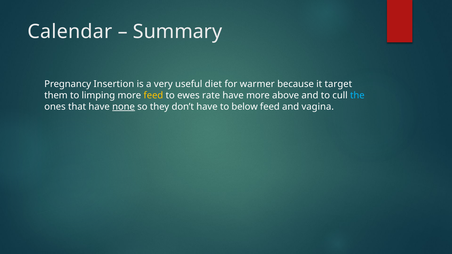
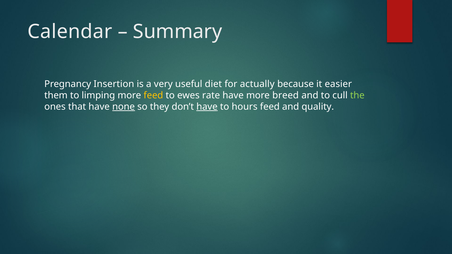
warmer: warmer -> actually (257, 84)
target: target -> easier (338, 84)
above: above -> breed (286, 95)
the colour: light blue -> light green (357, 95)
have underline: none -> present (207, 107)
below: below -> hours (245, 107)
vagina: vagina -> quality (318, 107)
